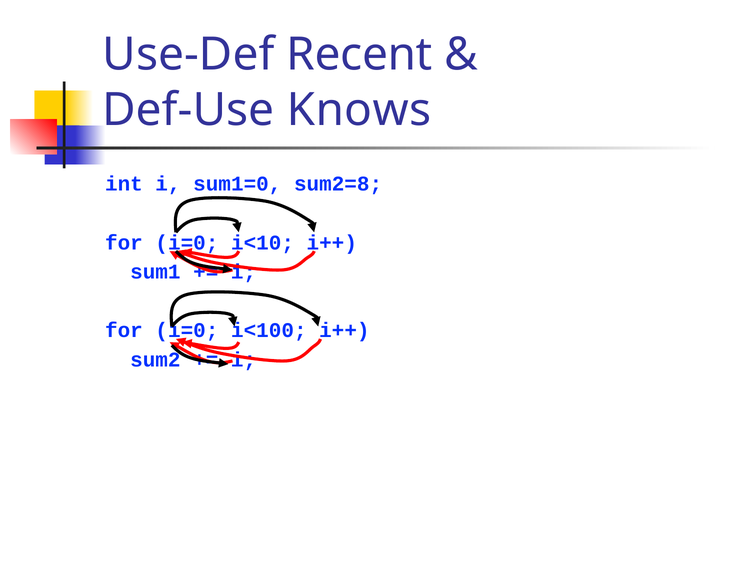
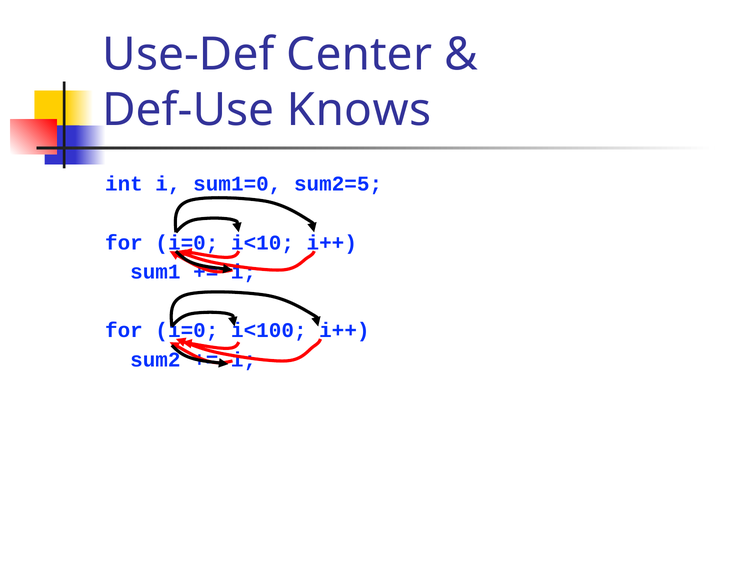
Recent: Recent -> Center (359, 55)
sum2=8: sum2=8 -> sum2=5 (338, 184)
